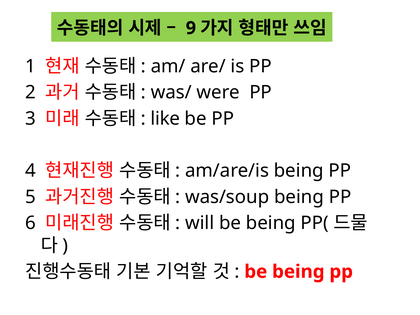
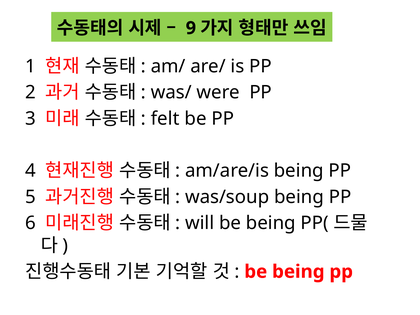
like: like -> felt (165, 119)
